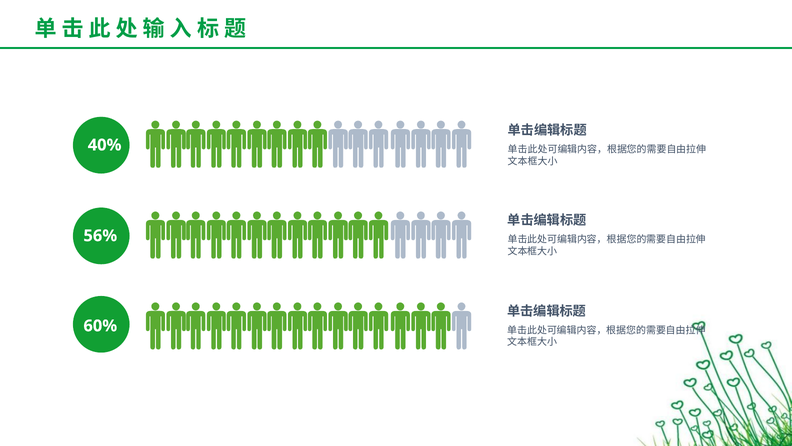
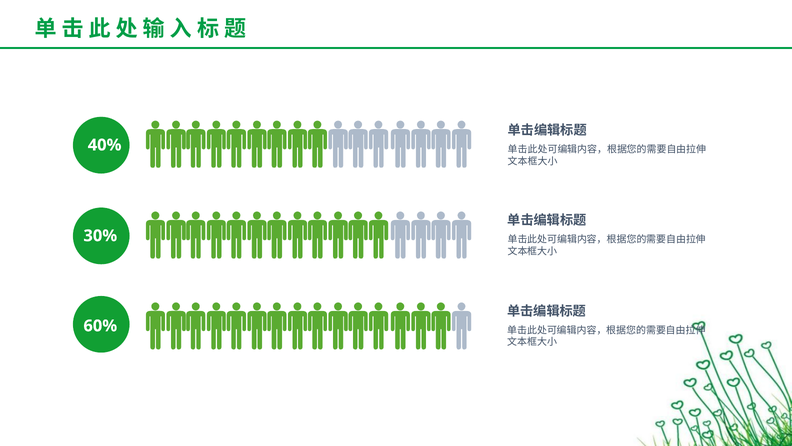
56%: 56% -> 30% (100, 236)
